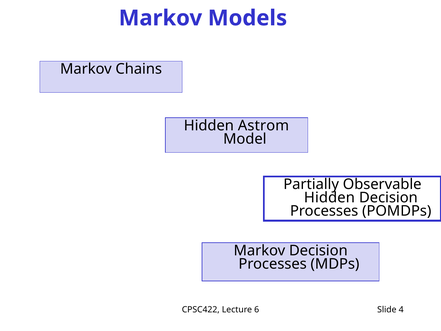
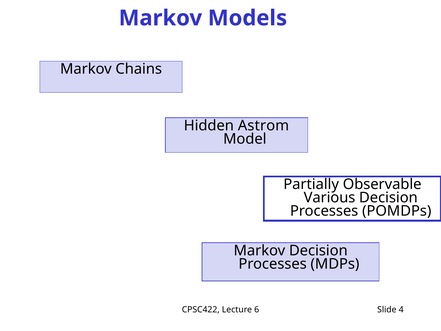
Hidden: Hidden -> Various (330, 198)
